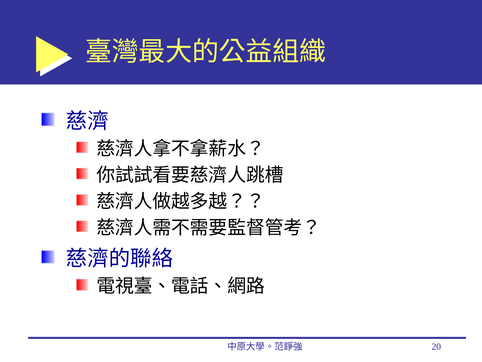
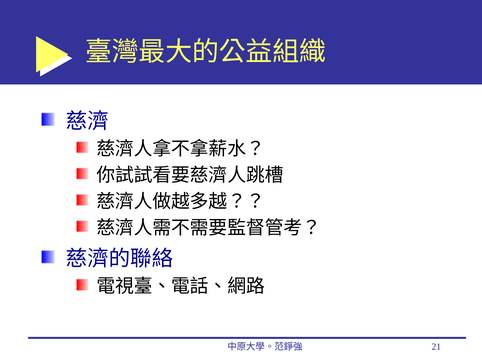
20: 20 -> 21 (436, 346)
